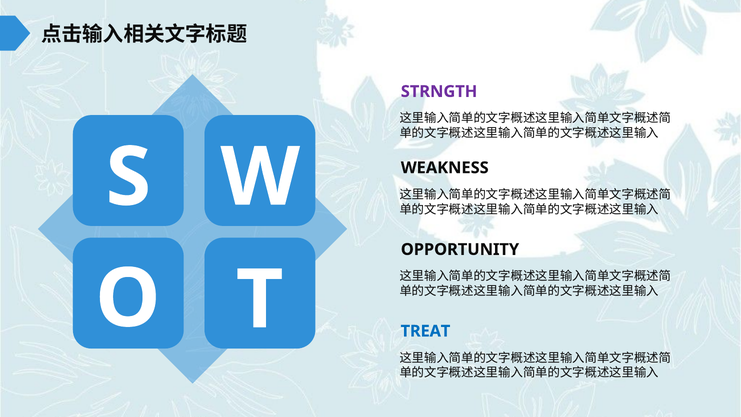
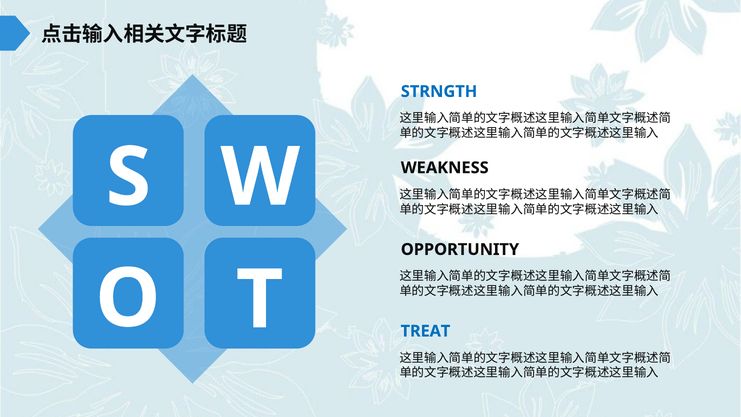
STRNGTH colour: purple -> blue (439, 91)
